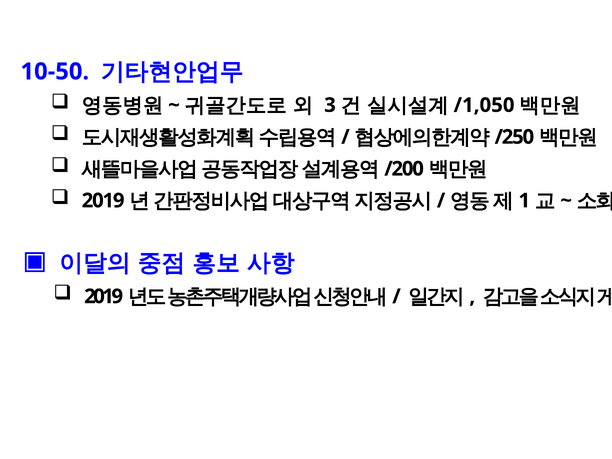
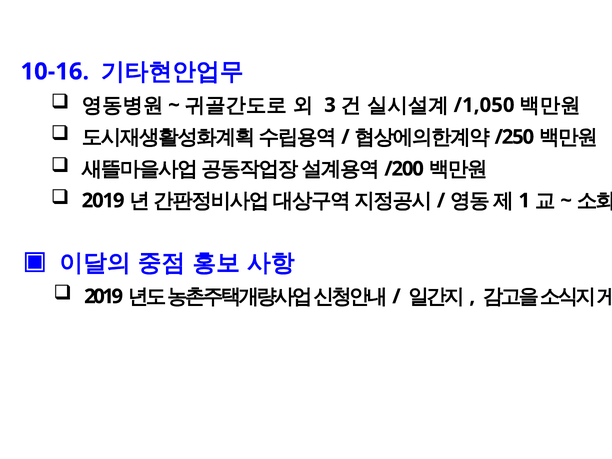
10-50: 10-50 -> 10-16 (55, 72)
